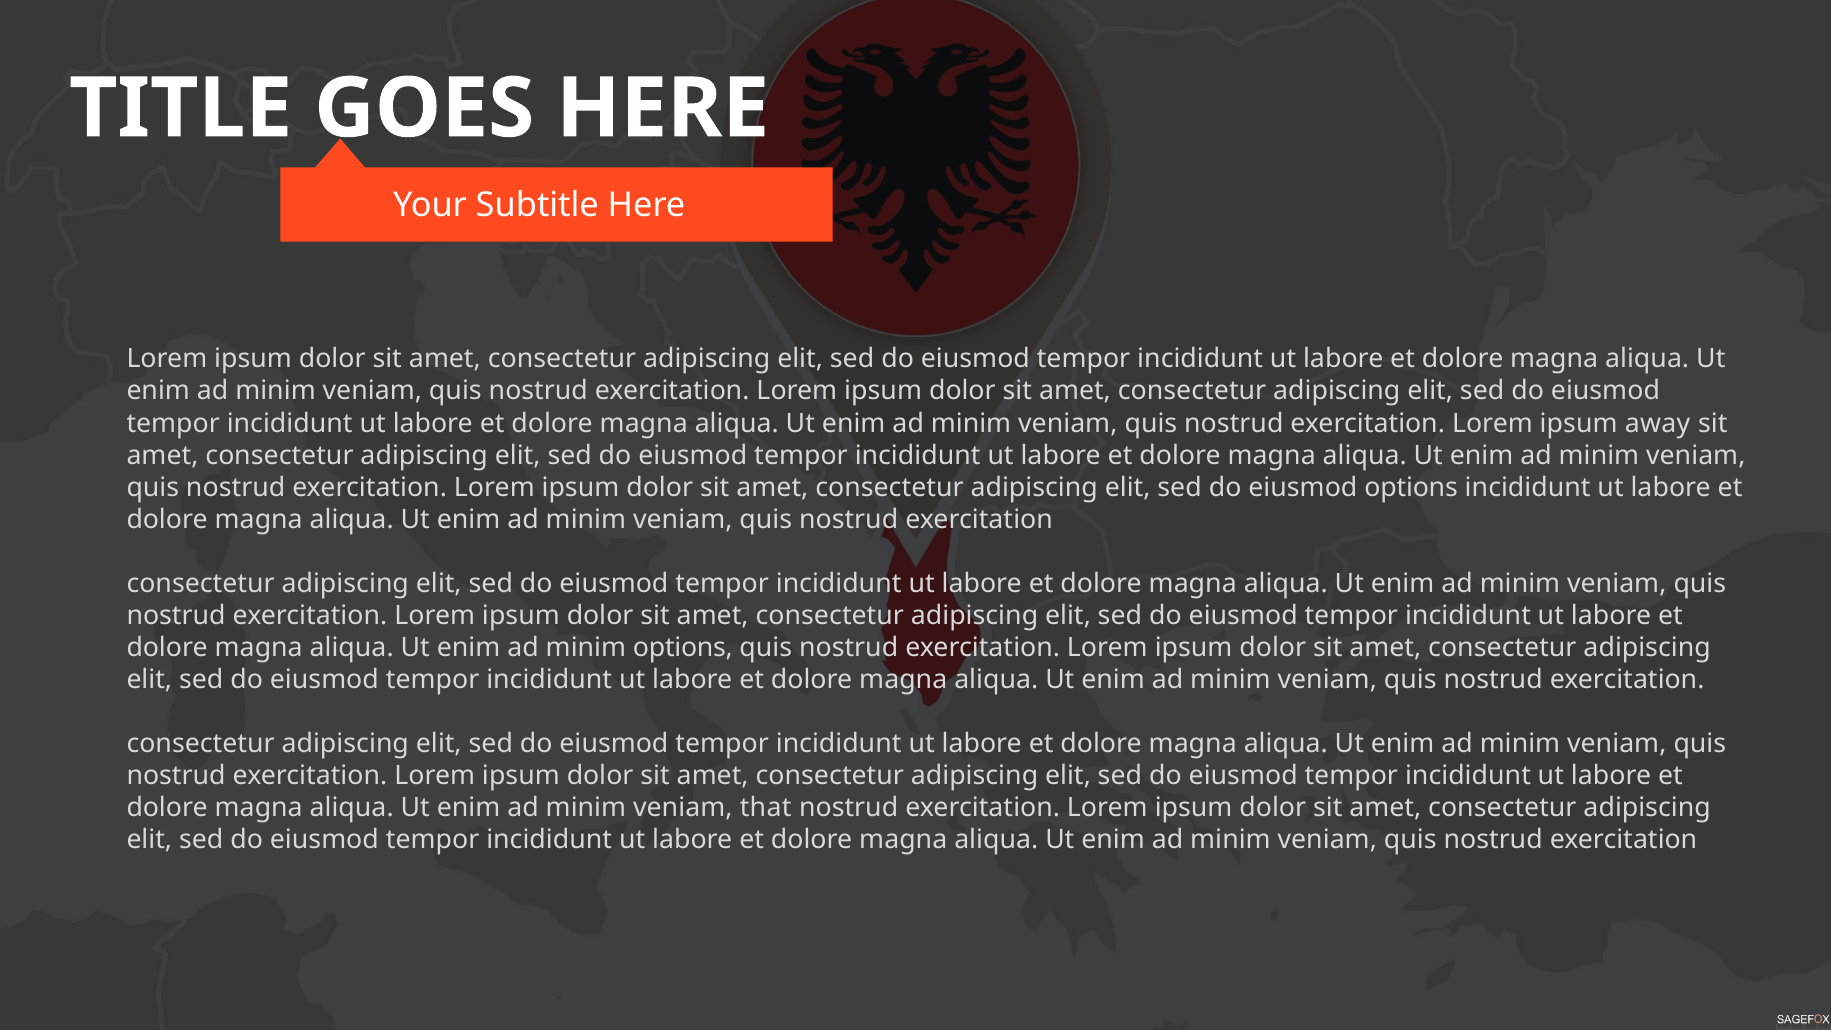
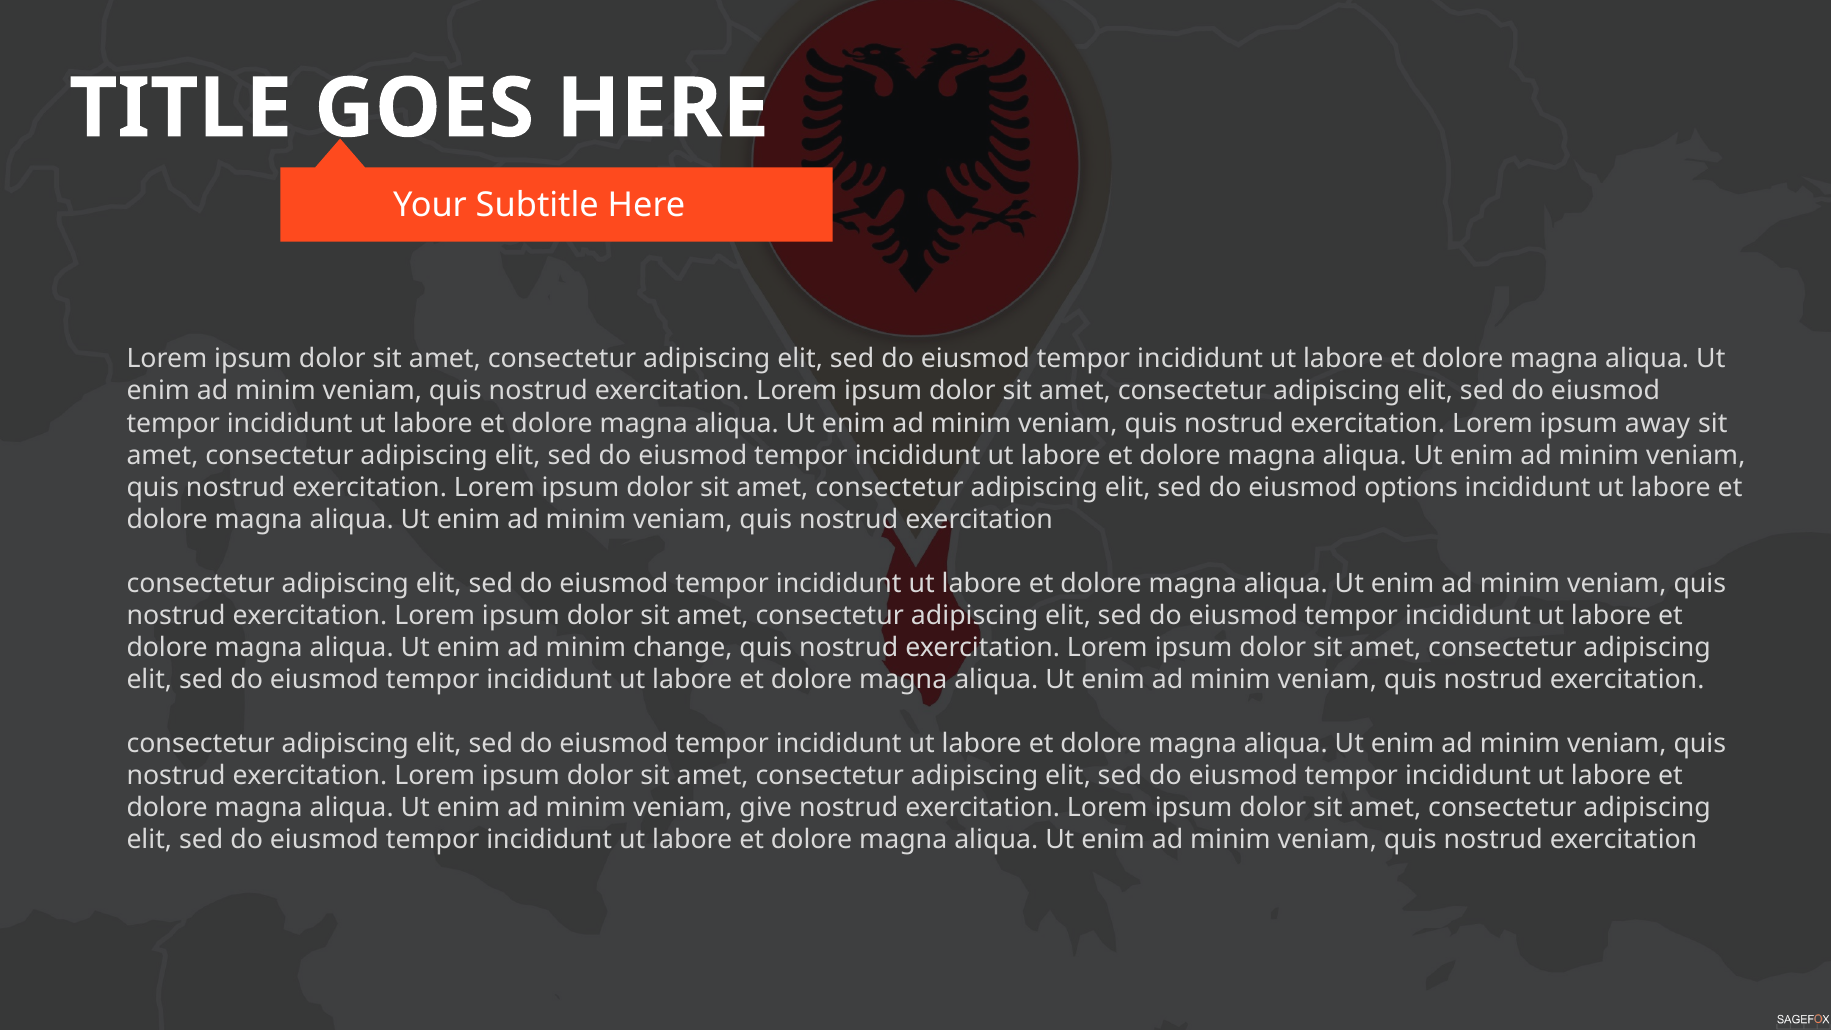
minim options: options -> change (683, 648)
that: that -> give (766, 808)
